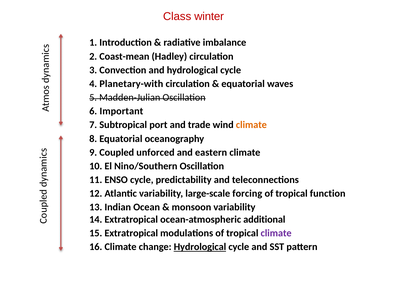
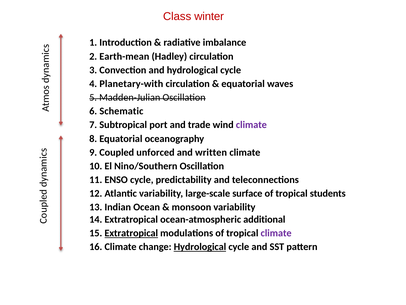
Coast-mean: Coast-mean -> Earth-mean (124, 56)
Important: Important -> Schematic (121, 111)
climate colour: orange -> purple (251, 125)
eastern: eastern -> written (211, 152)
forcing: forcing -> surface (247, 193)
function: function -> students (328, 193)
Extratropical underline: none -> present (131, 233)
